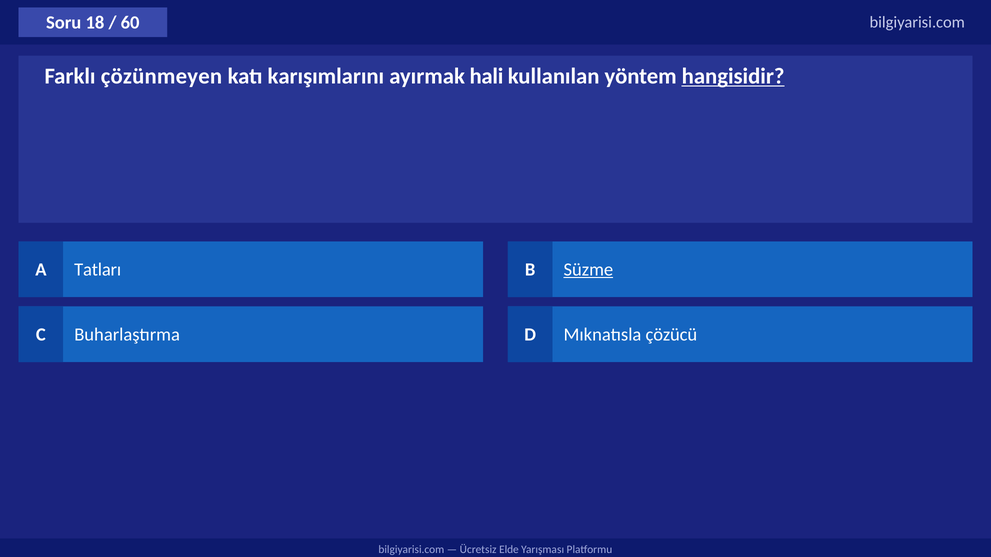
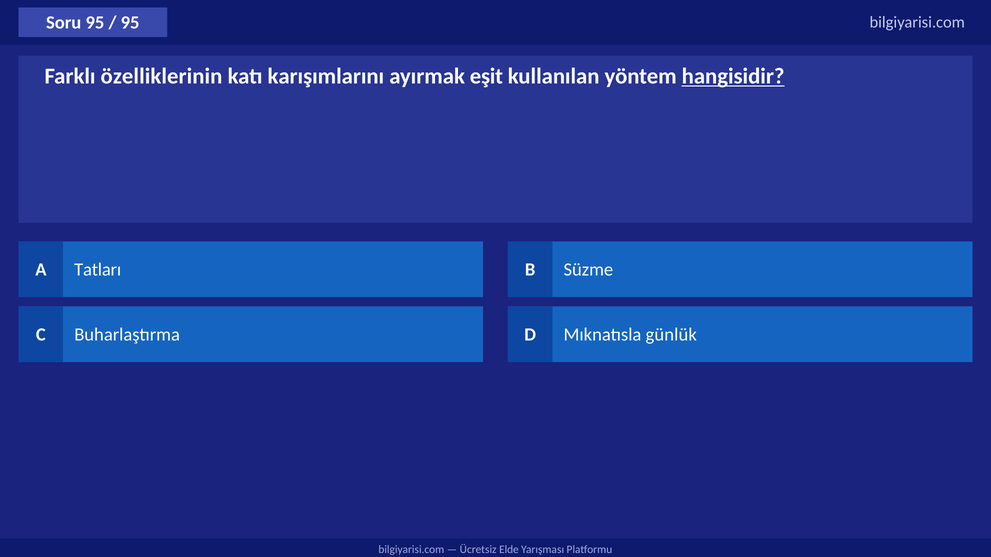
Soru 18: 18 -> 95 (95, 23)
60: 60 -> 95 (130, 23)
çözünmeyen: çözünmeyen -> özelliklerinin (162, 76)
hali: hali -> eşit (486, 76)
Süzme underline: present -> none (588, 270)
çözücü: çözücü -> günlük (671, 335)
